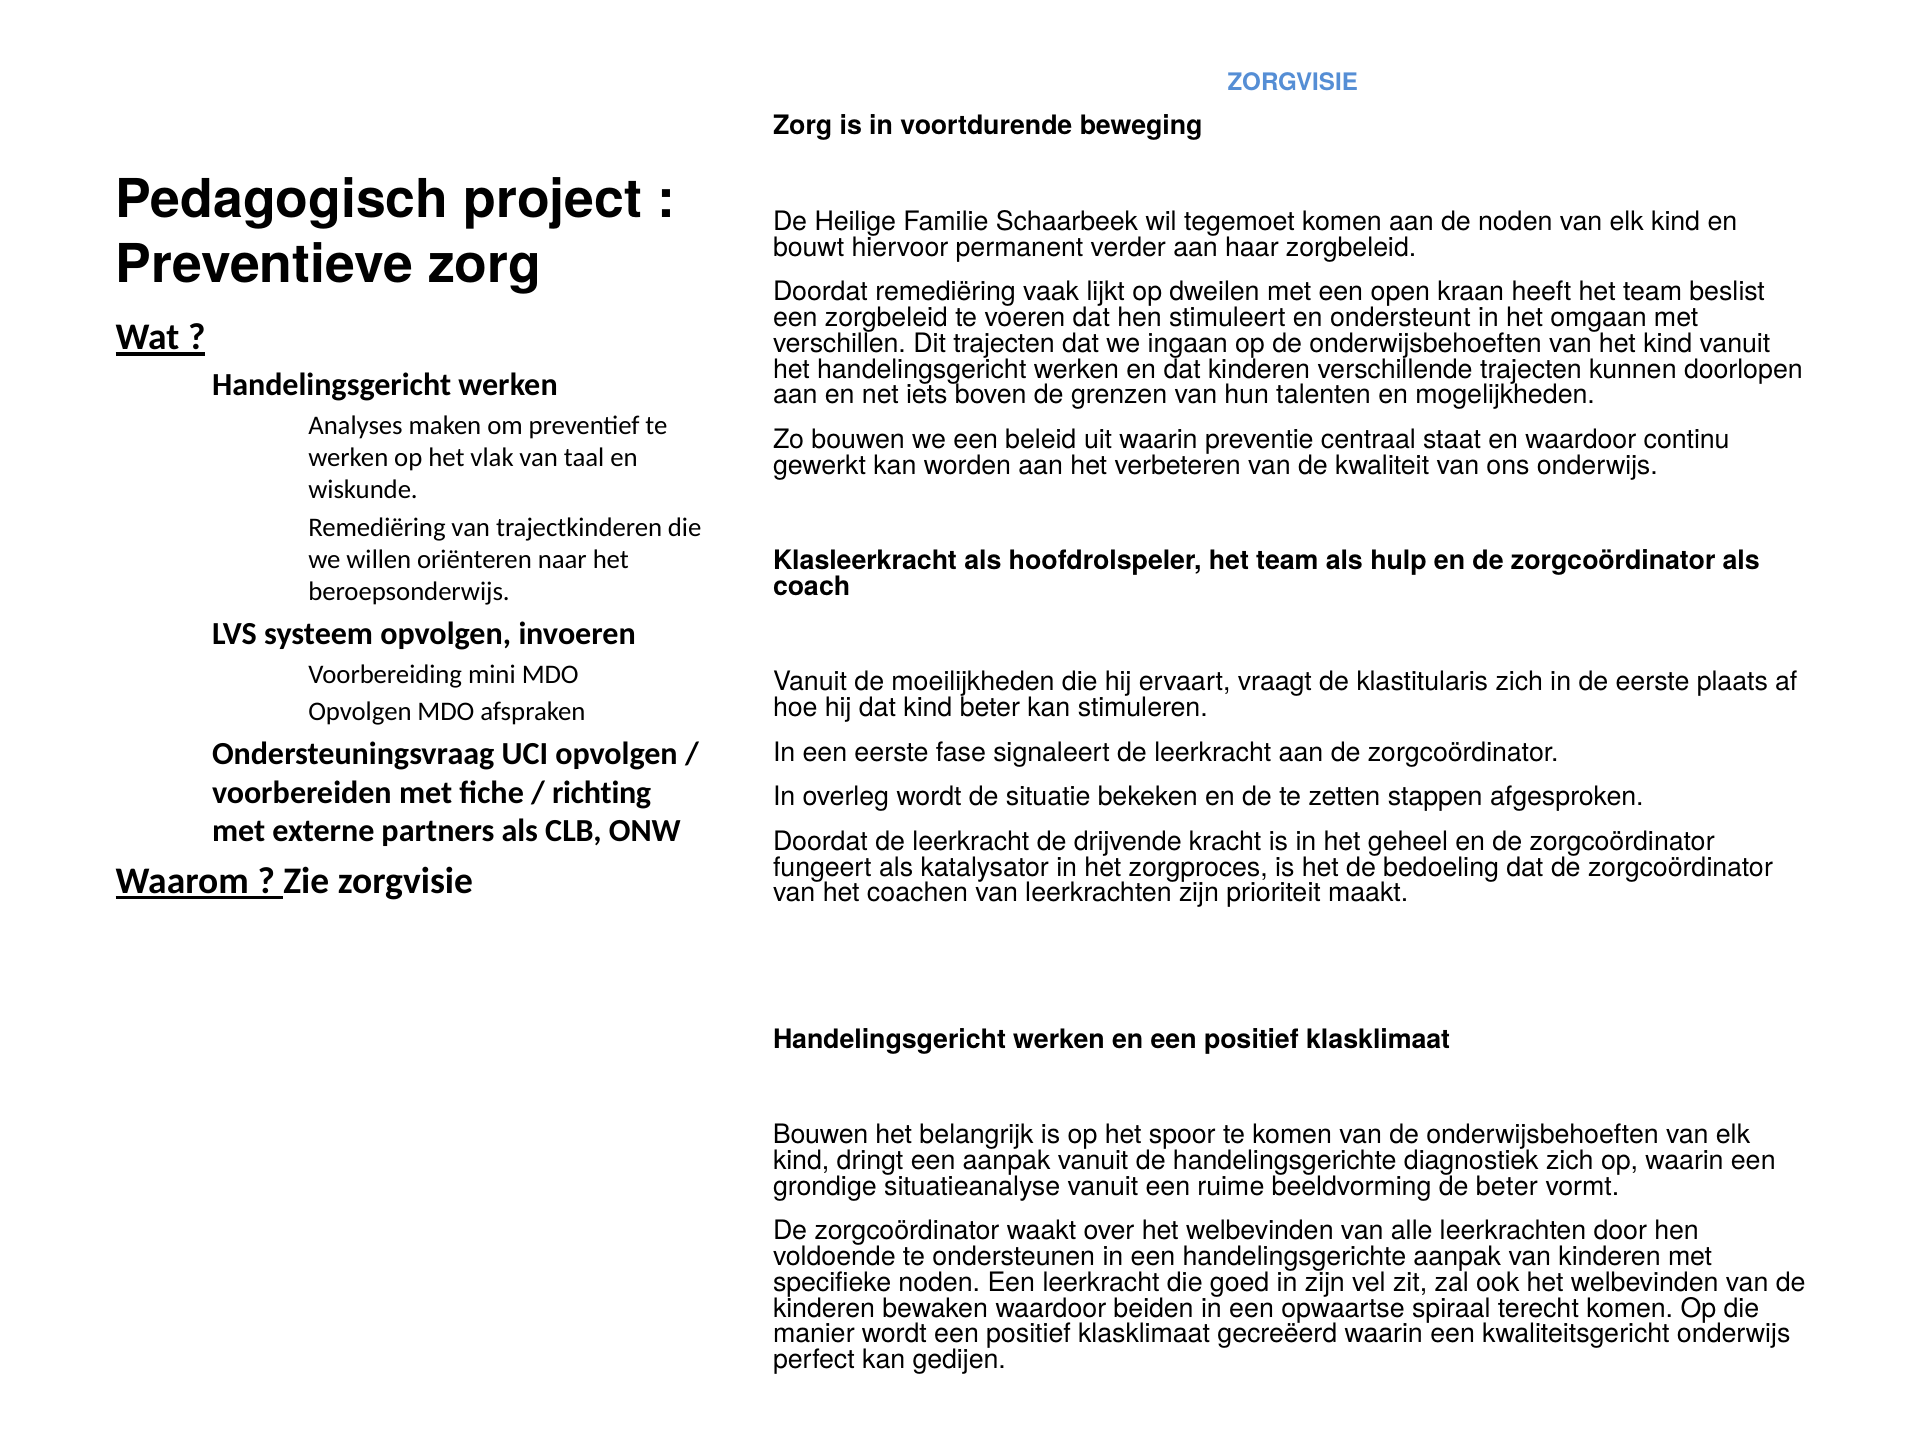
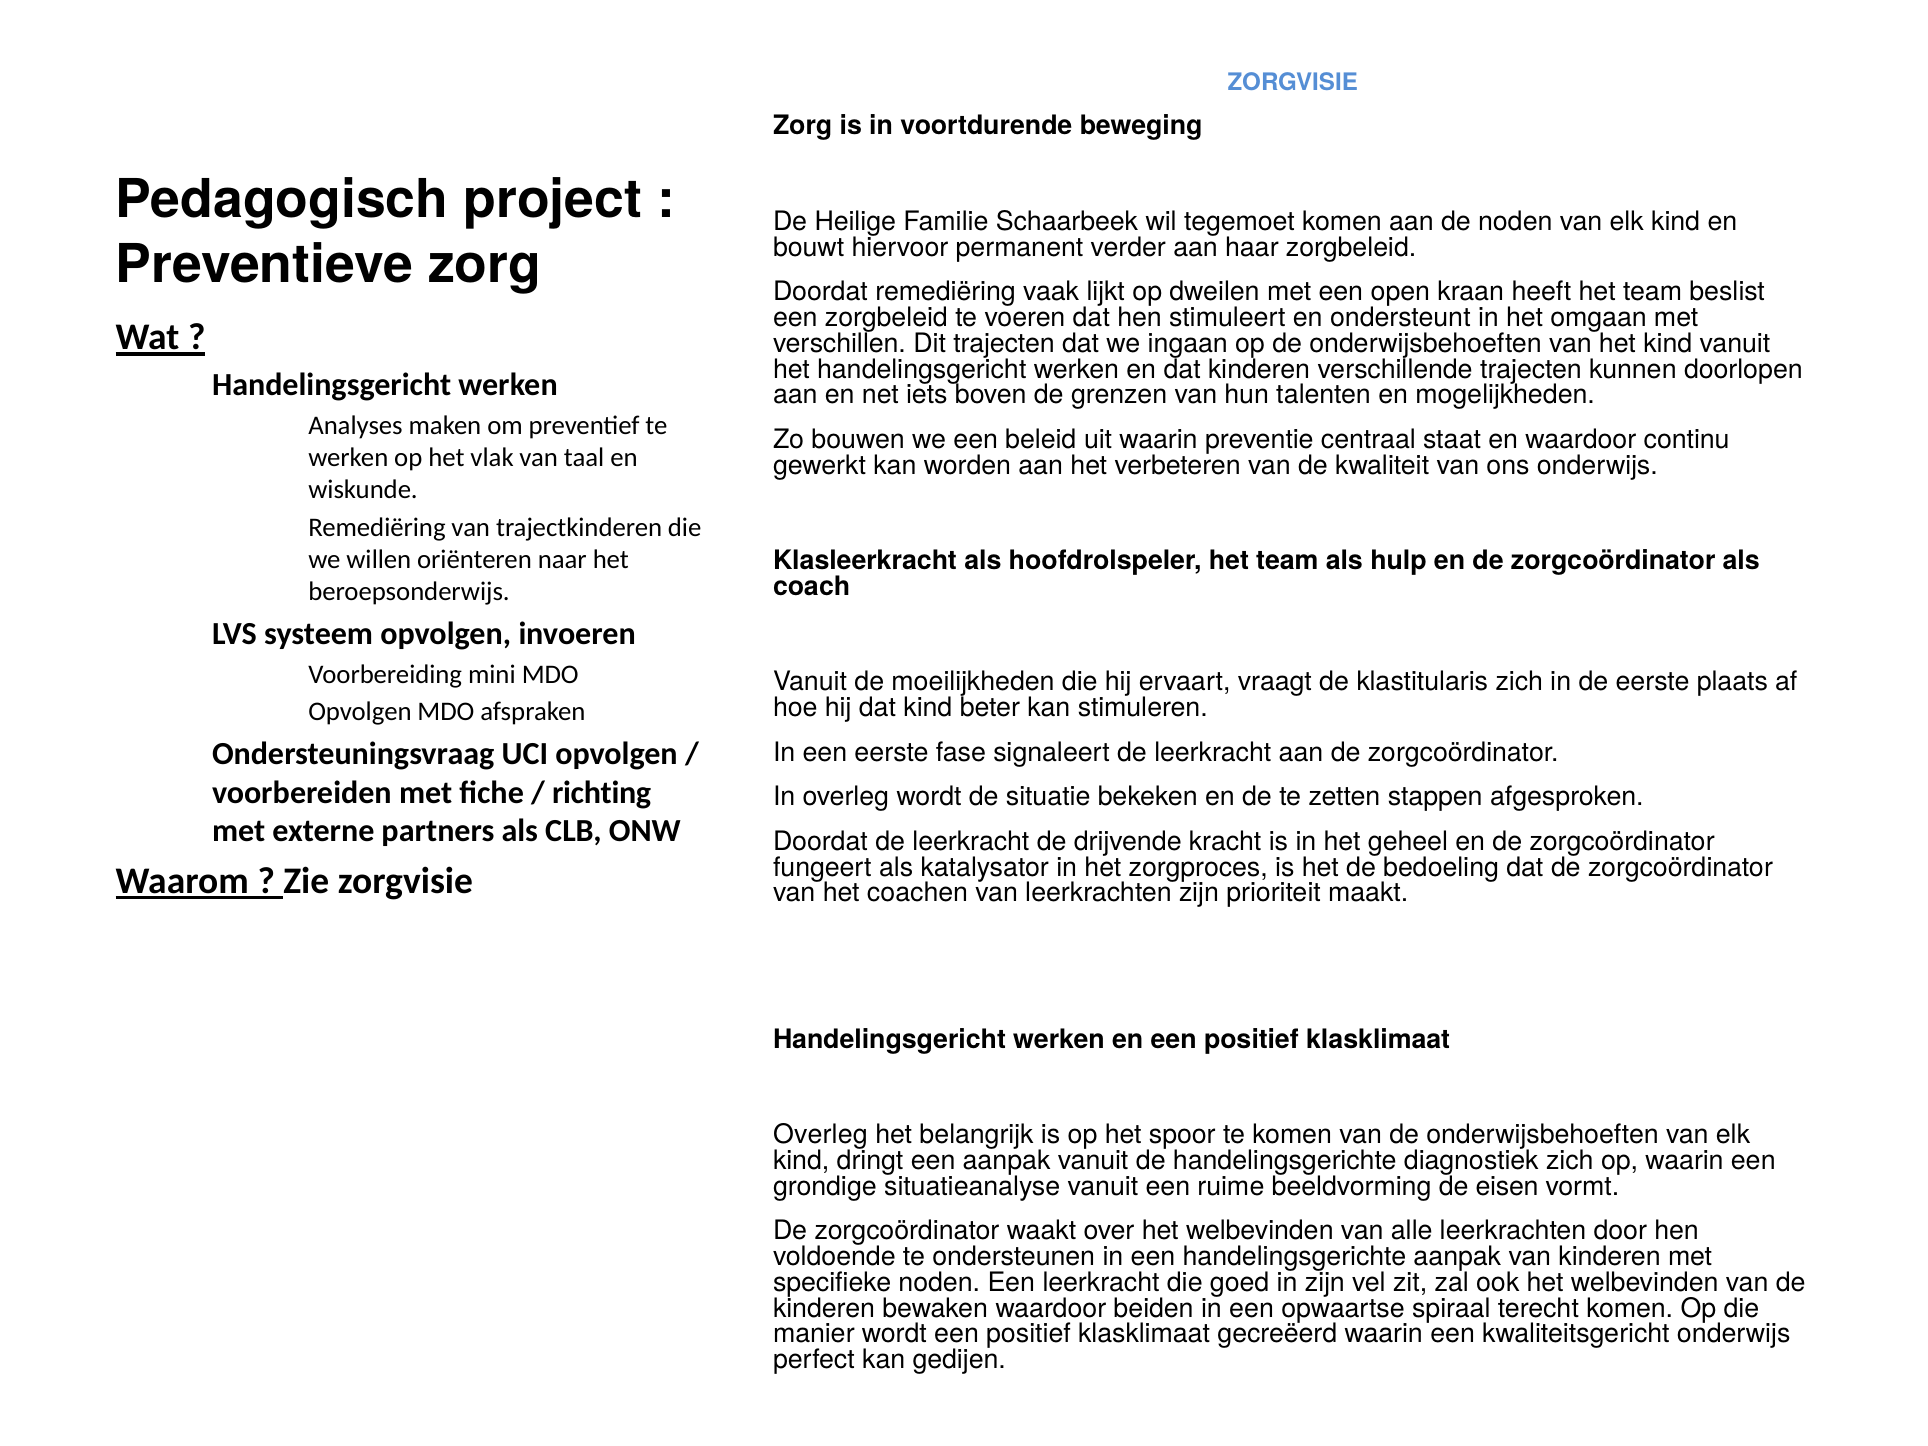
Bouwen: Bouwen -> Overleg (820, 1135)
de beter: beter -> eisen (1507, 1187)
